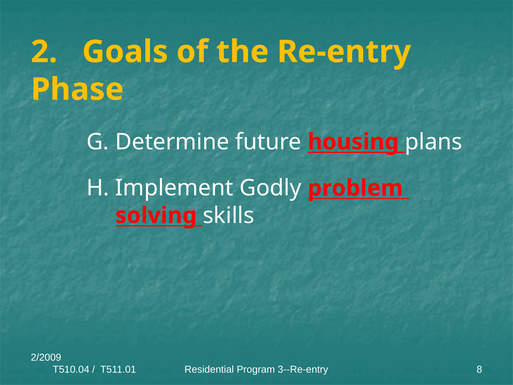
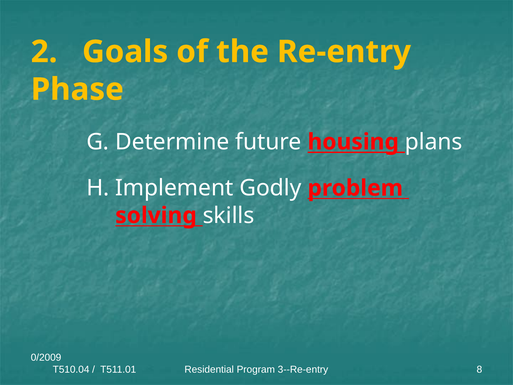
2/2009: 2/2009 -> 0/2009 (46, 357)
